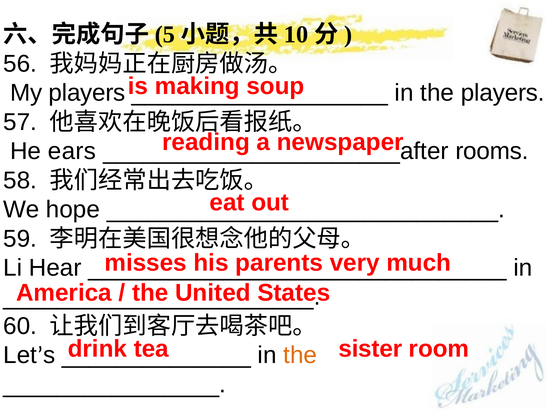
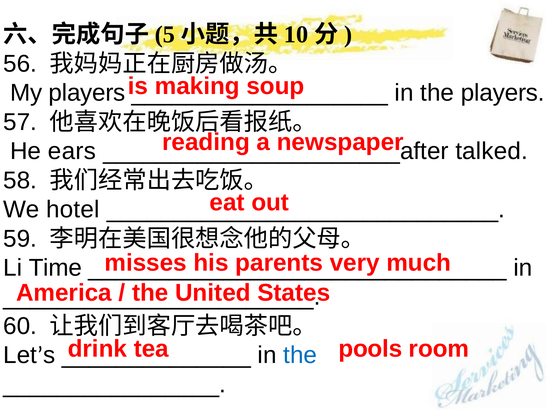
rooms: rooms -> talked (492, 151)
hope: hope -> hotel (73, 209)
Hear: Hear -> Time (55, 267)
sister: sister -> pools (370, 348)
the colour: orange -> blue (300, 355)
